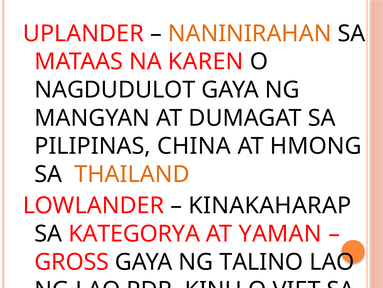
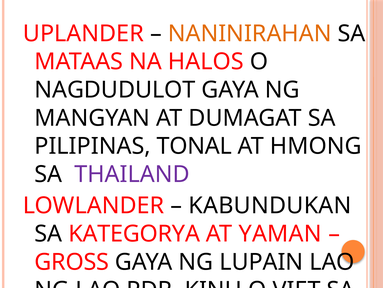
KAREN: KAREN -> HALOS (206, 62)
CHINA: CHINA -> TONAL (194, 146)
THAILAND colour: orange -> purple (132, 174)
KINAKAHARAP: KINAKAHARAP -> KABUNDUKAN (270, 205)
TALINO: TALINO -> LUPAIN (261, 261)
